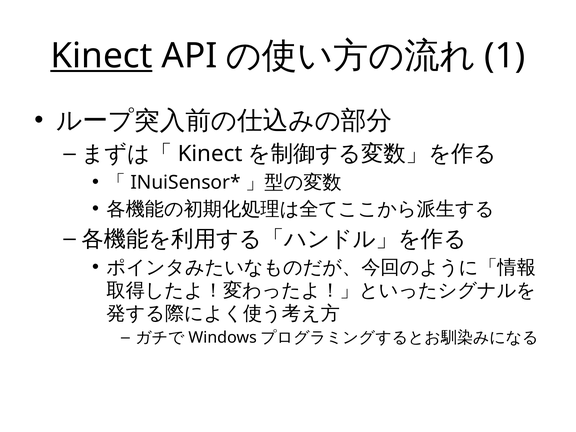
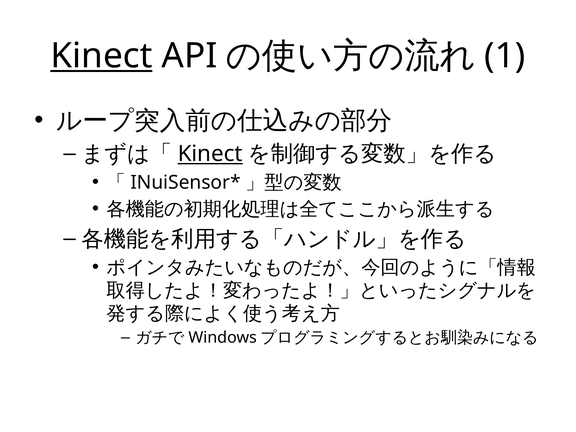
Kinect underline: none -> present (210, 154)
